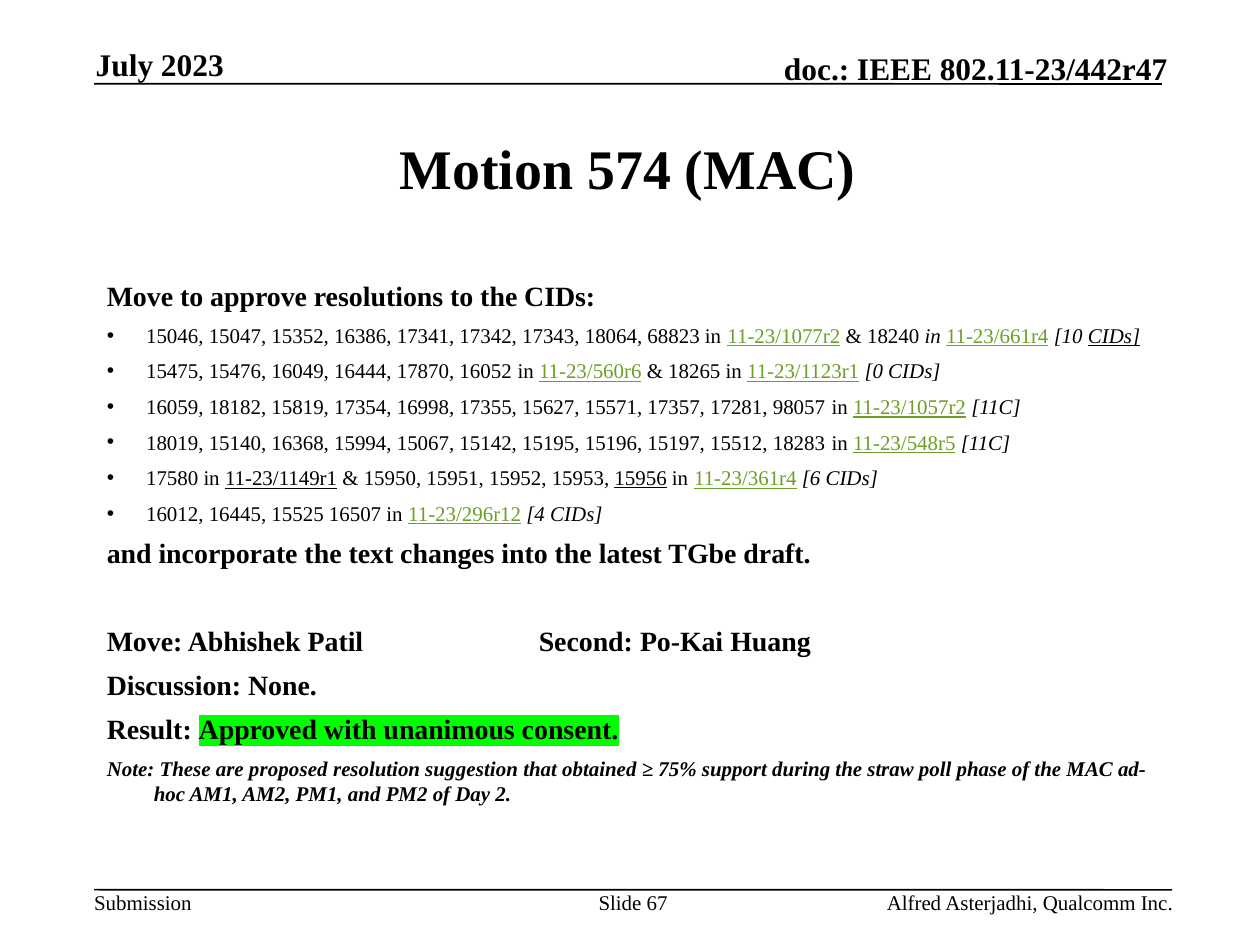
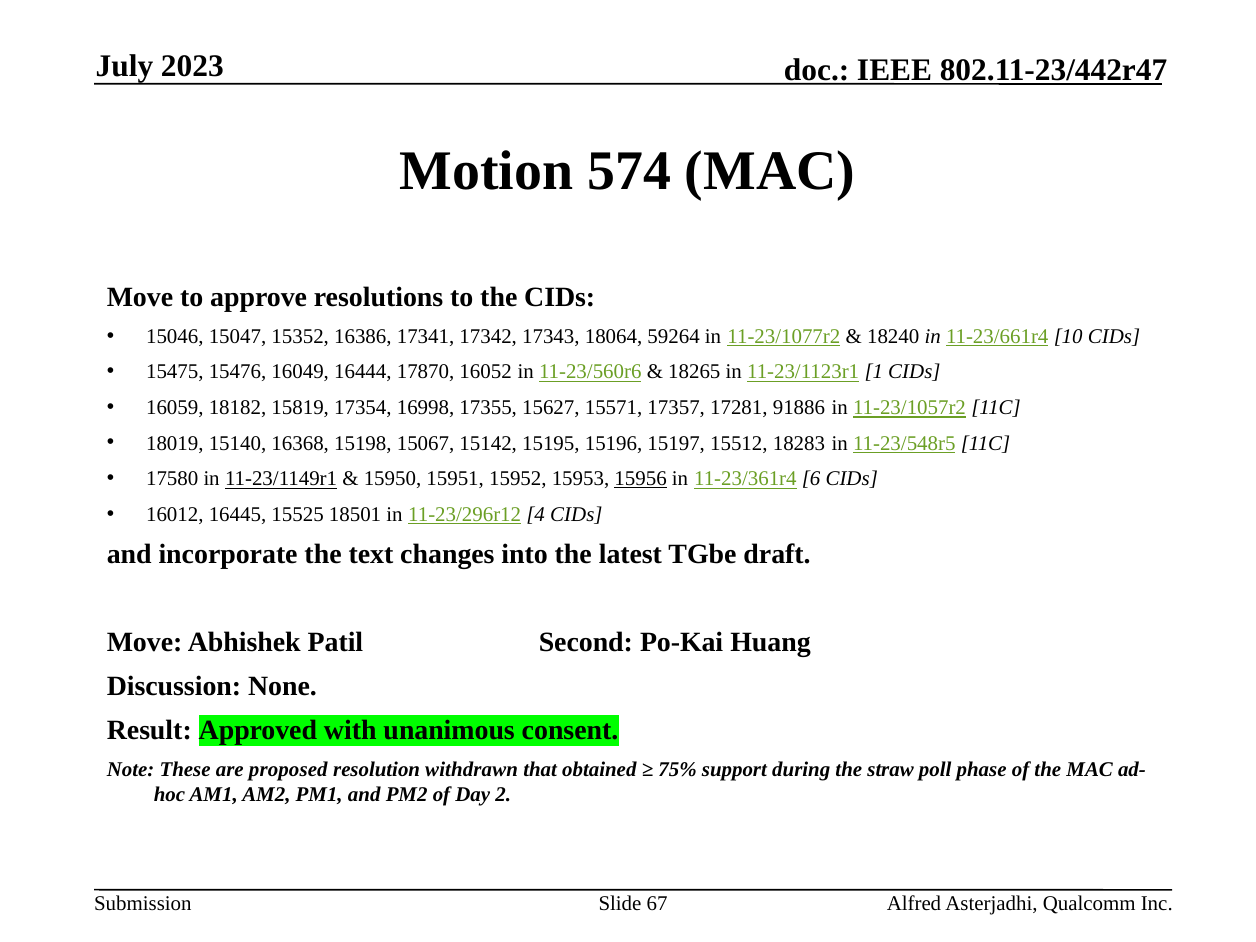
68823: 68823 -> 59264 (674, 336)
CIDs underline: present -> none (1114, 336)
0: 0 -> 1 (874, 372)
98057: 98057 -> 91886 (799, 408)
15994: 15994 -> 15198 (363, 443)
16507: 16507 -> 18501 (355, 514)
suggestion: suggestion -> withdrawn (472, 770)
